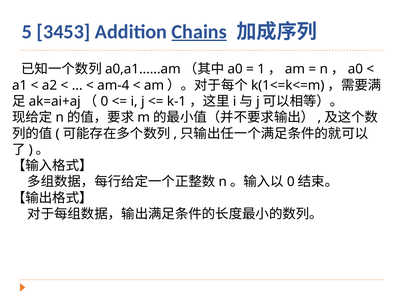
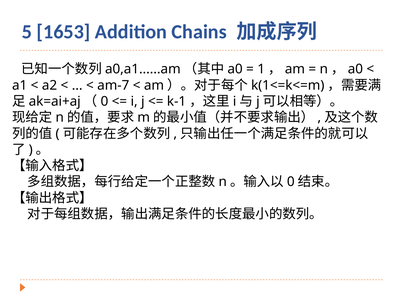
3453: 3453 -> 1653 (64, 32)
Chains underline: present -> none (199, 32)
am-4: am-4 -> am-7 (113, 85)
